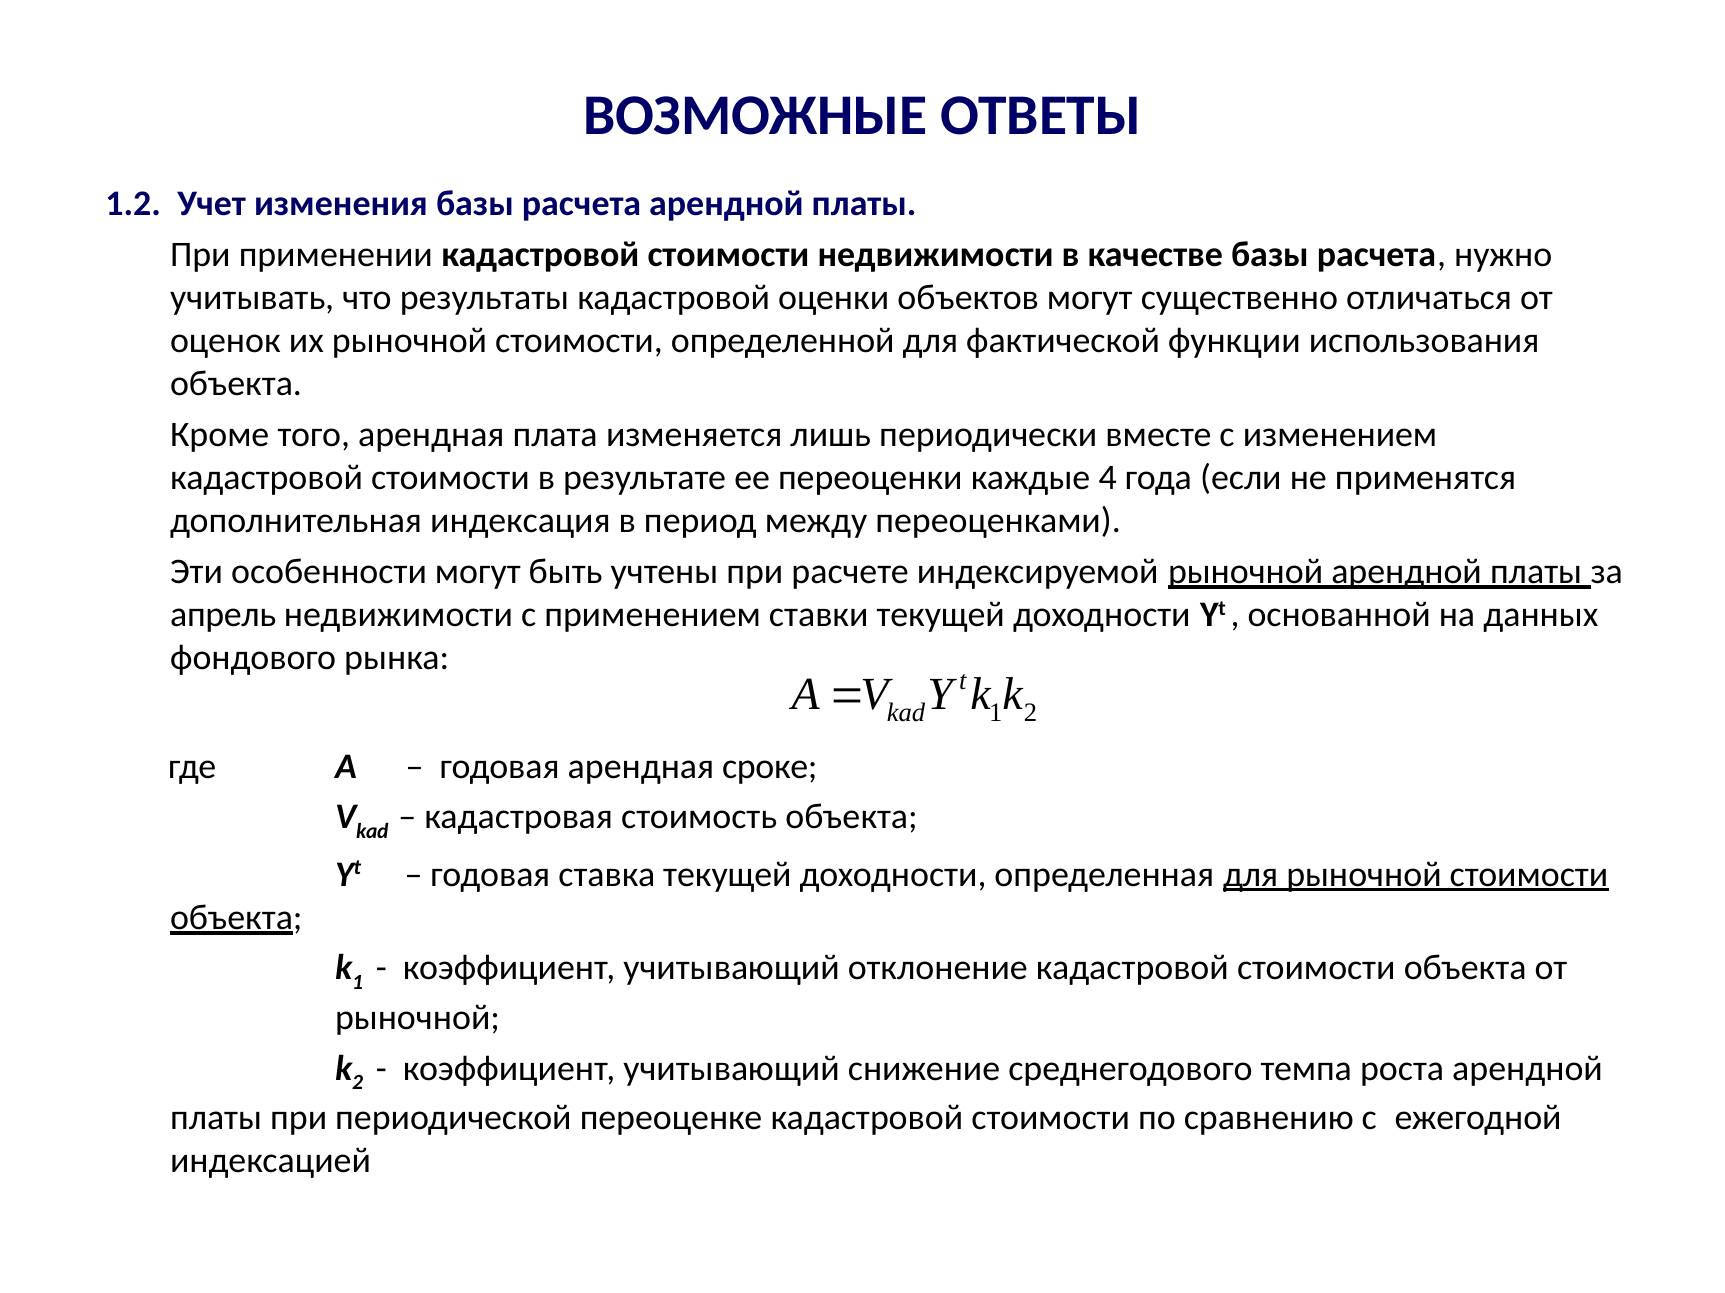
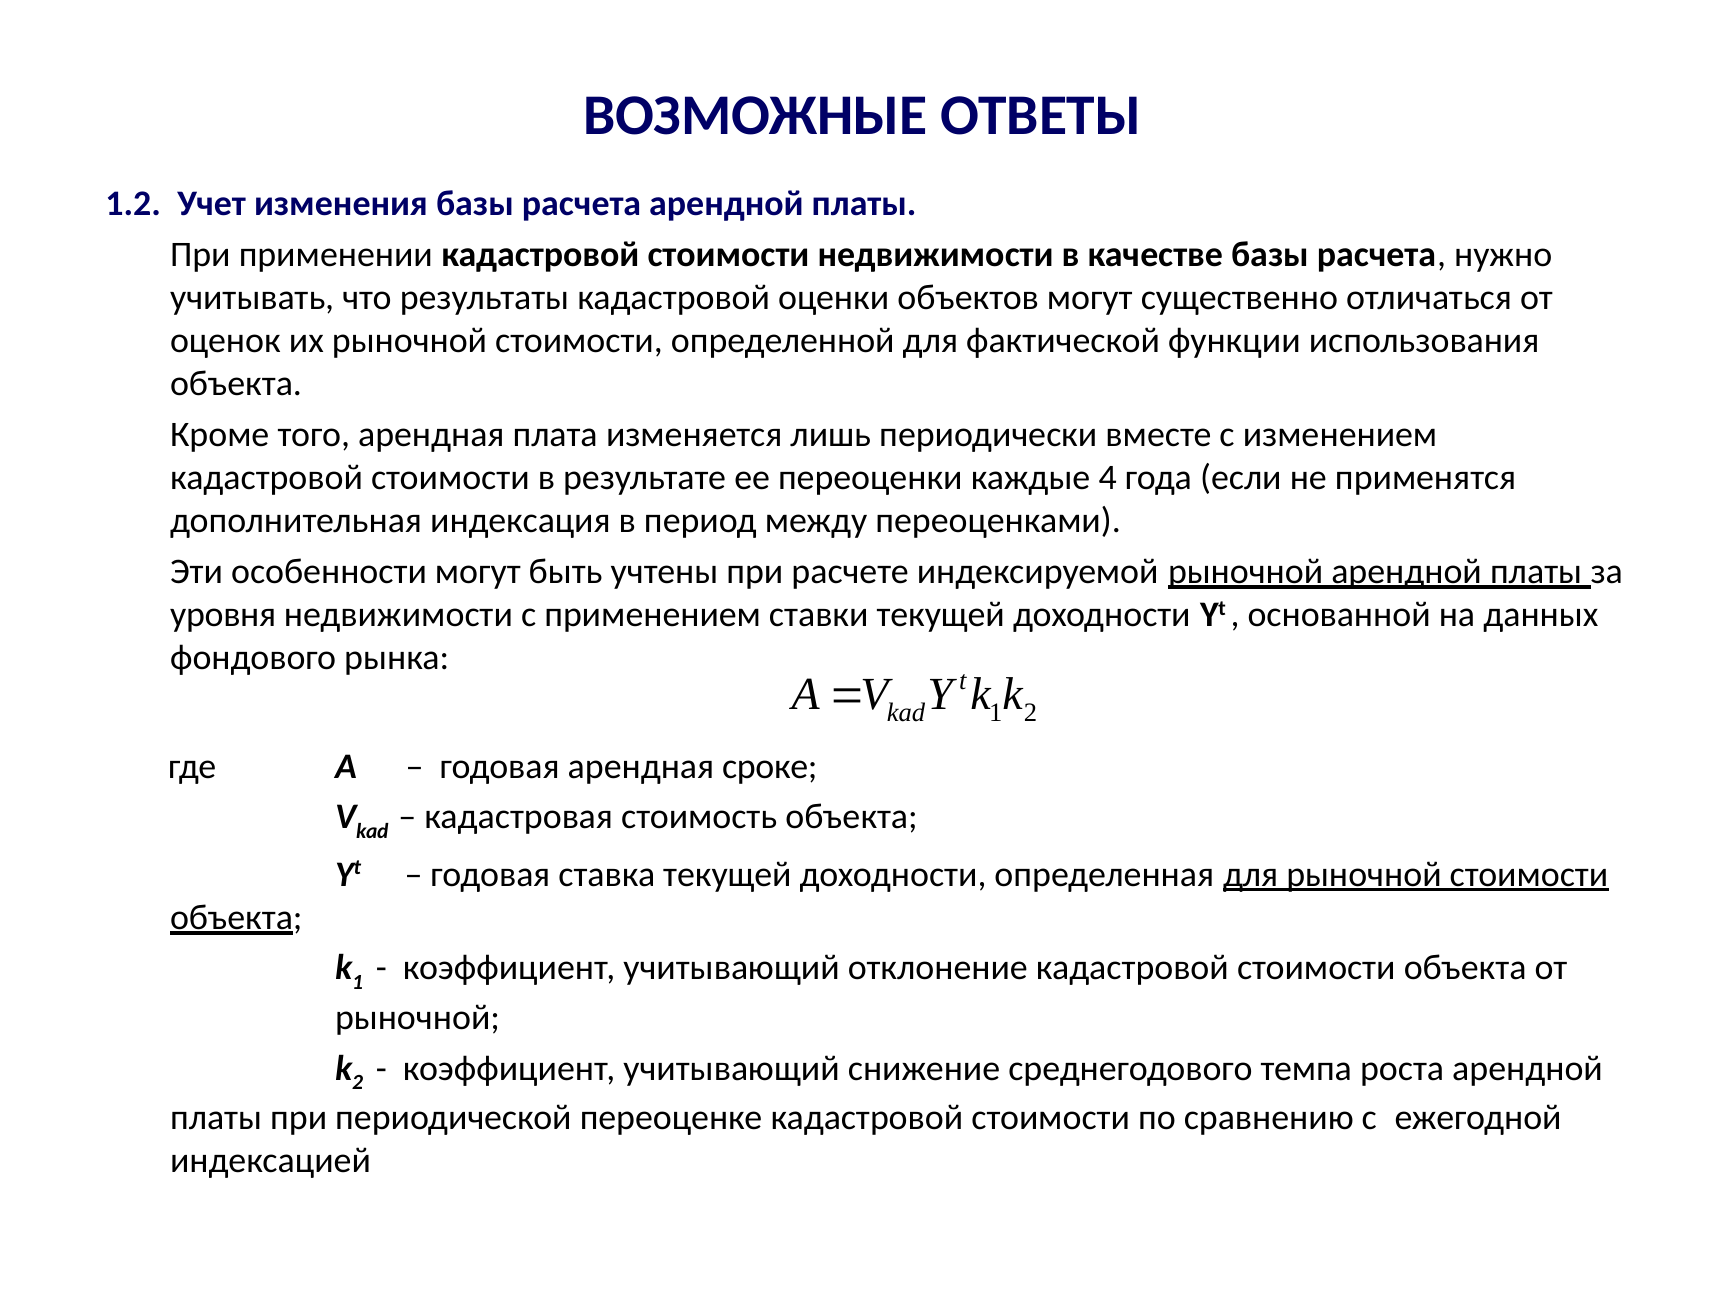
апрель: апрель -> уровня (223, 615)
